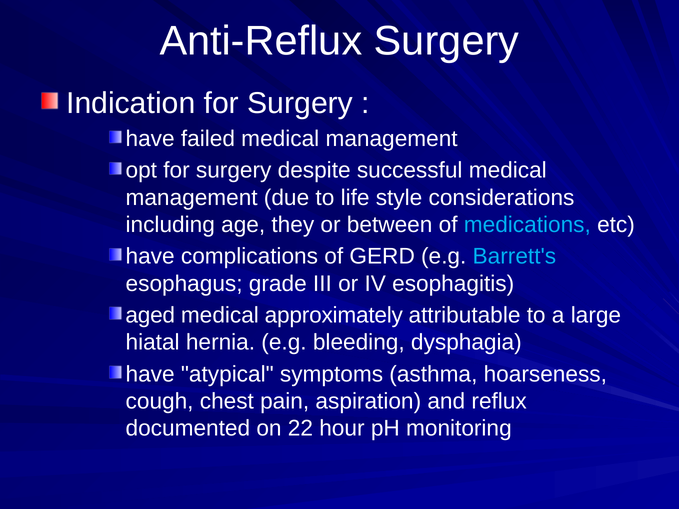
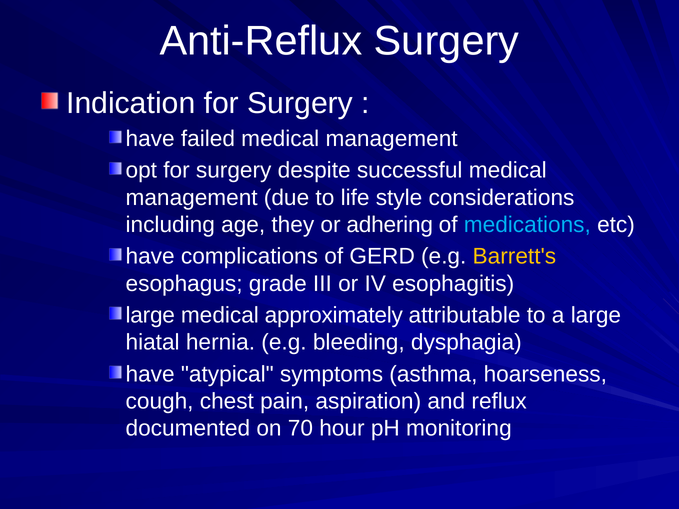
between: between -> adhering (390, 225)
Barrett's colour: light blue -> yellow (514, 257)
aged: aged -> large (150, 315)
22: 22 -> 70 (300, 429)
